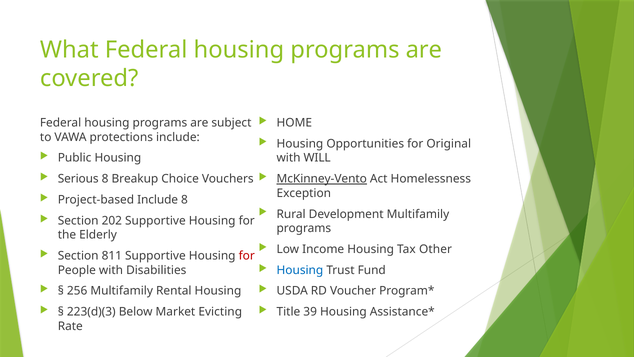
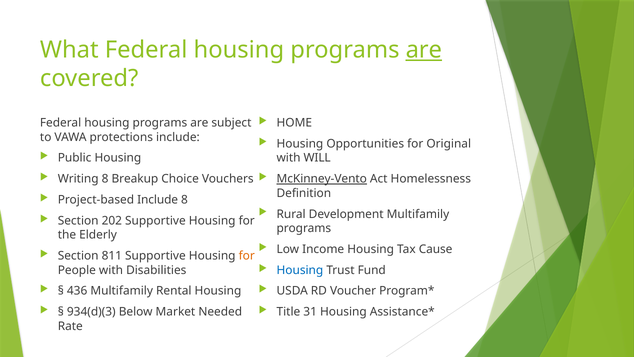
are underline: none -> present (424, 50)
Serious: Serious -> Writing (78, 179)
Exception: Exception -> Definition (304, 193)
Other: Other -> Cause (436, 249)
for colour: red -> orange (247, 256)
256: 256 -> 436 (77, 291)
223(d)(3: 223(d)(3 -> 934(d)(3 (91, 312)
Evicting: Evicting -> Needed (220, 312)
39: 39 -> 31 (310, 312)
